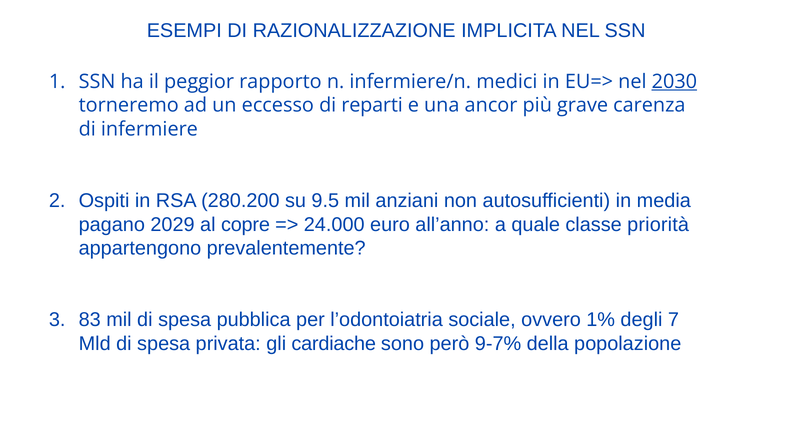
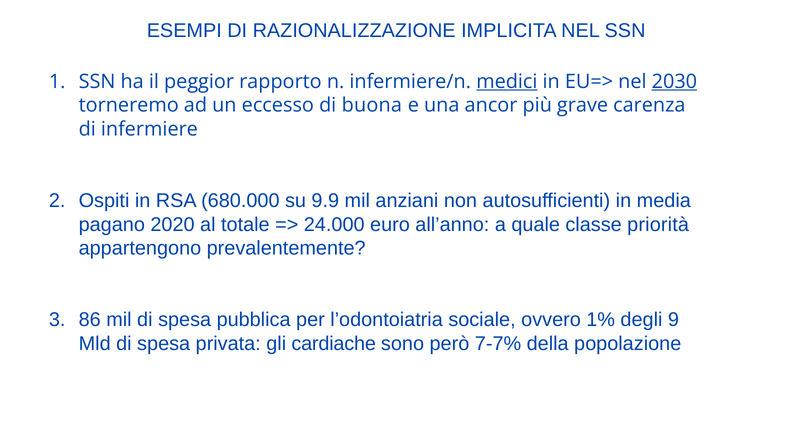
medici underline: none -> present (507, 81)
reparti: reparti -> buona (372, 105)
280.200: 280.200 -> 680.000 (240, 201)
9.5: 9.5 -> 9.9 (325, 201)
2029: 2029 -> 2020 (173, 225)
copre: copre -> totale (245, 225)
83: 83 -> 86 (90, 320)
7: 7 -> 9 (674, 320)
9-7%: 9-7% -> 7-7% (498, 344)
